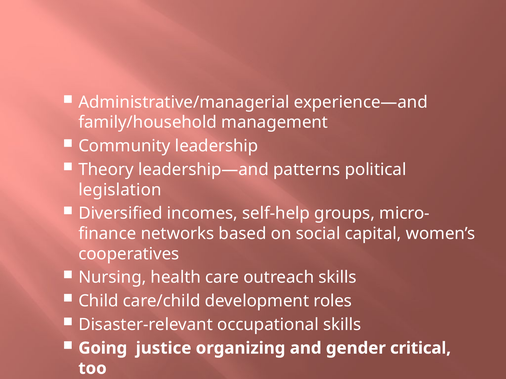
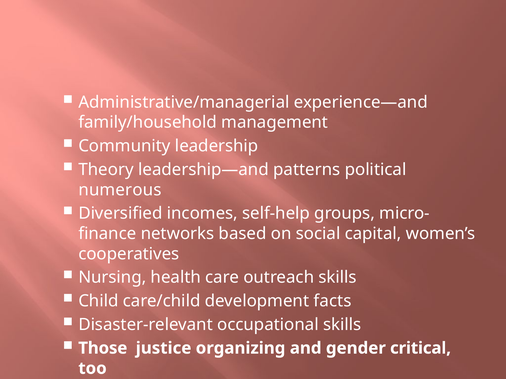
legislation: legislation -> numerous (120, 190)
roles: roles -> facts (333, 301)
Going: Going -> Those (103, 349)
